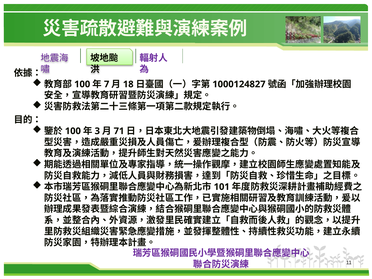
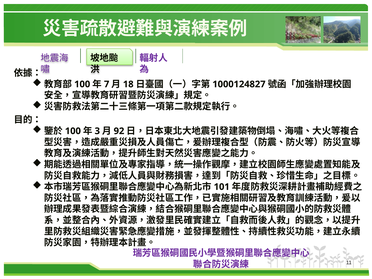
71: 71 -> 92 (119, 131)
